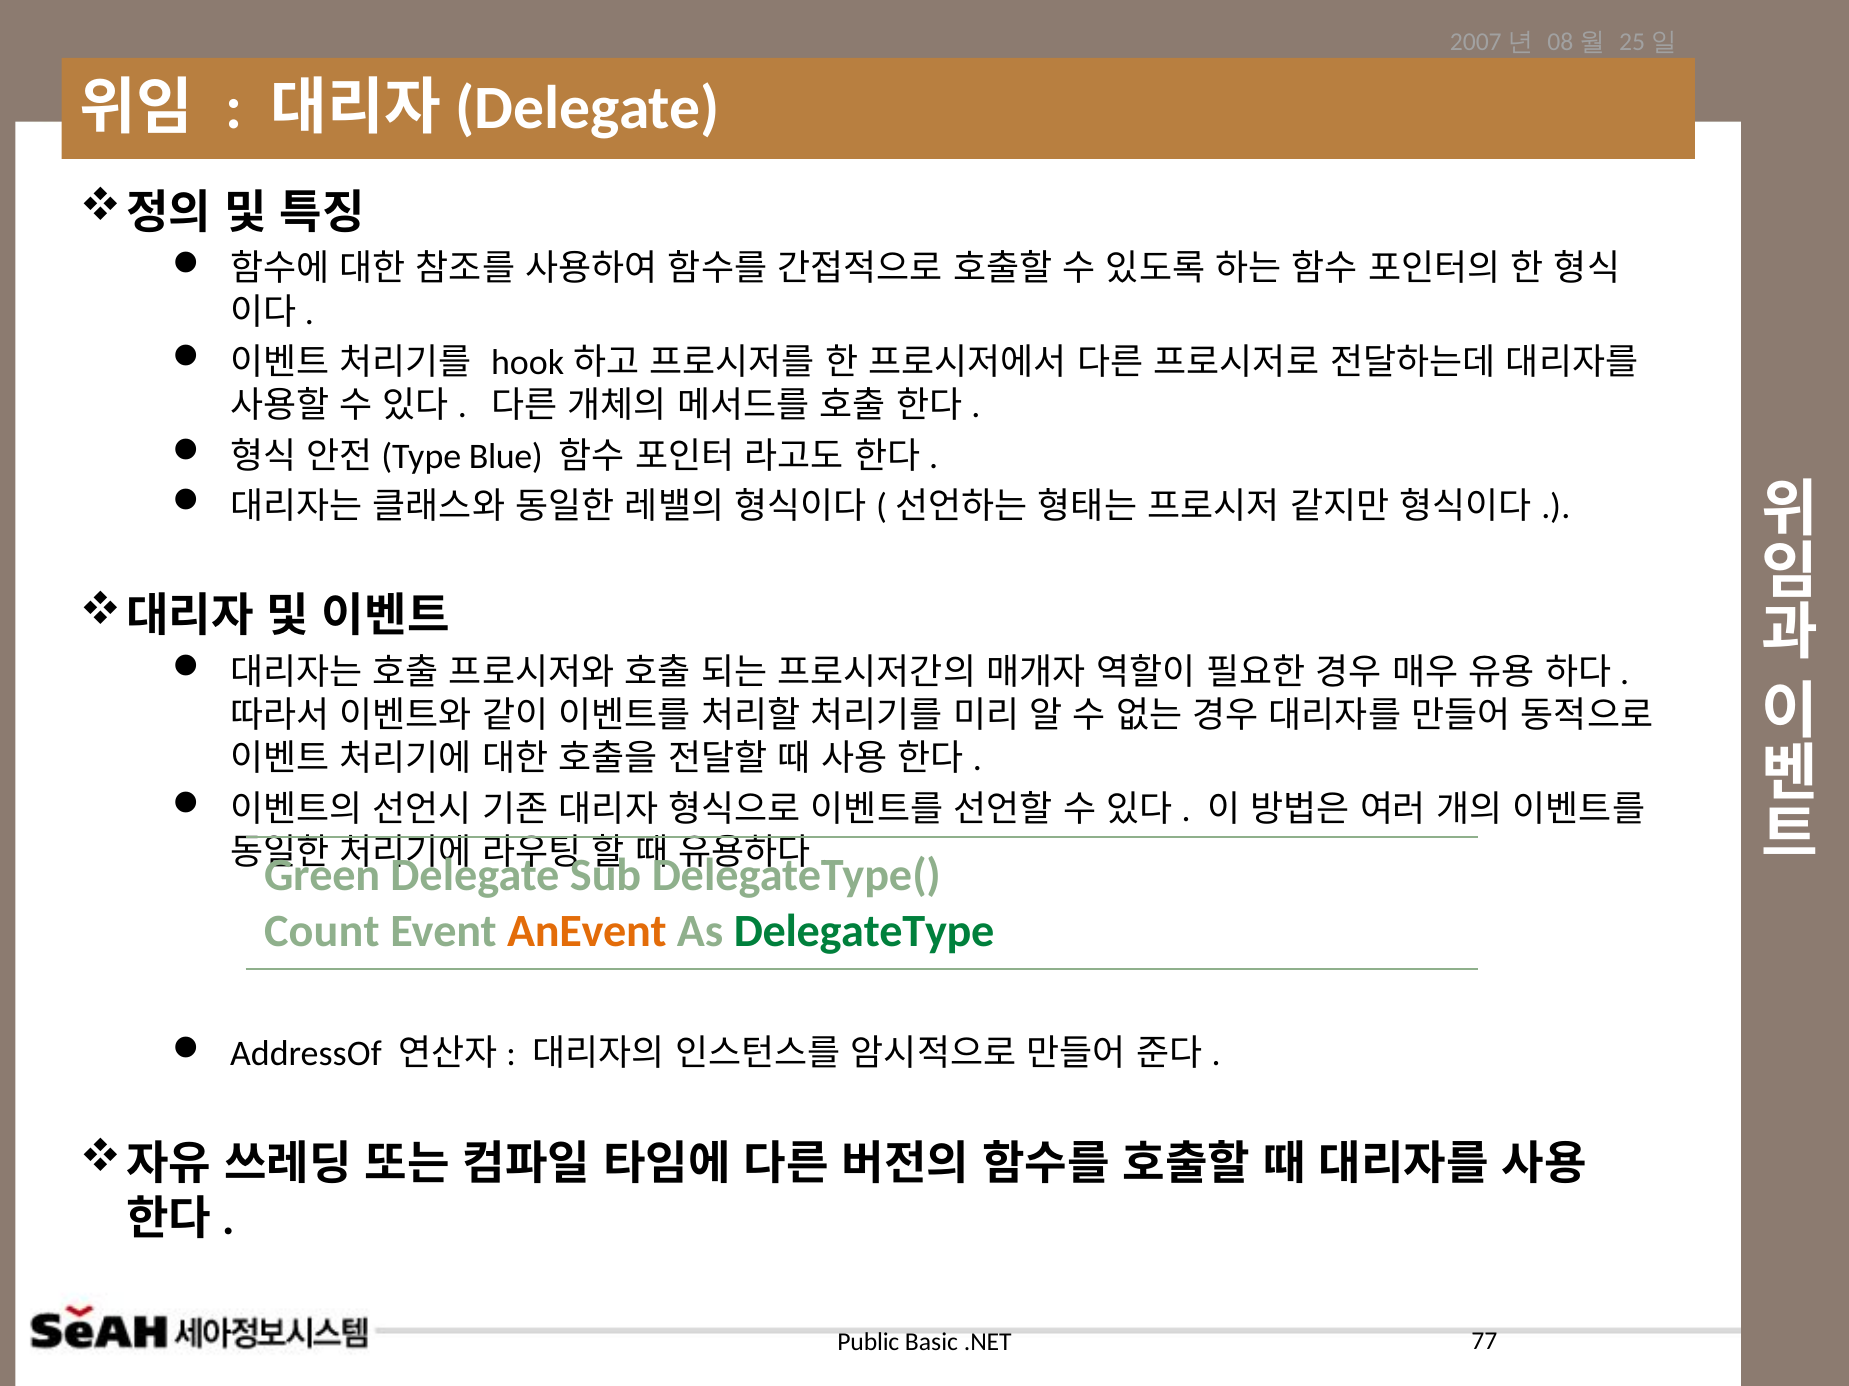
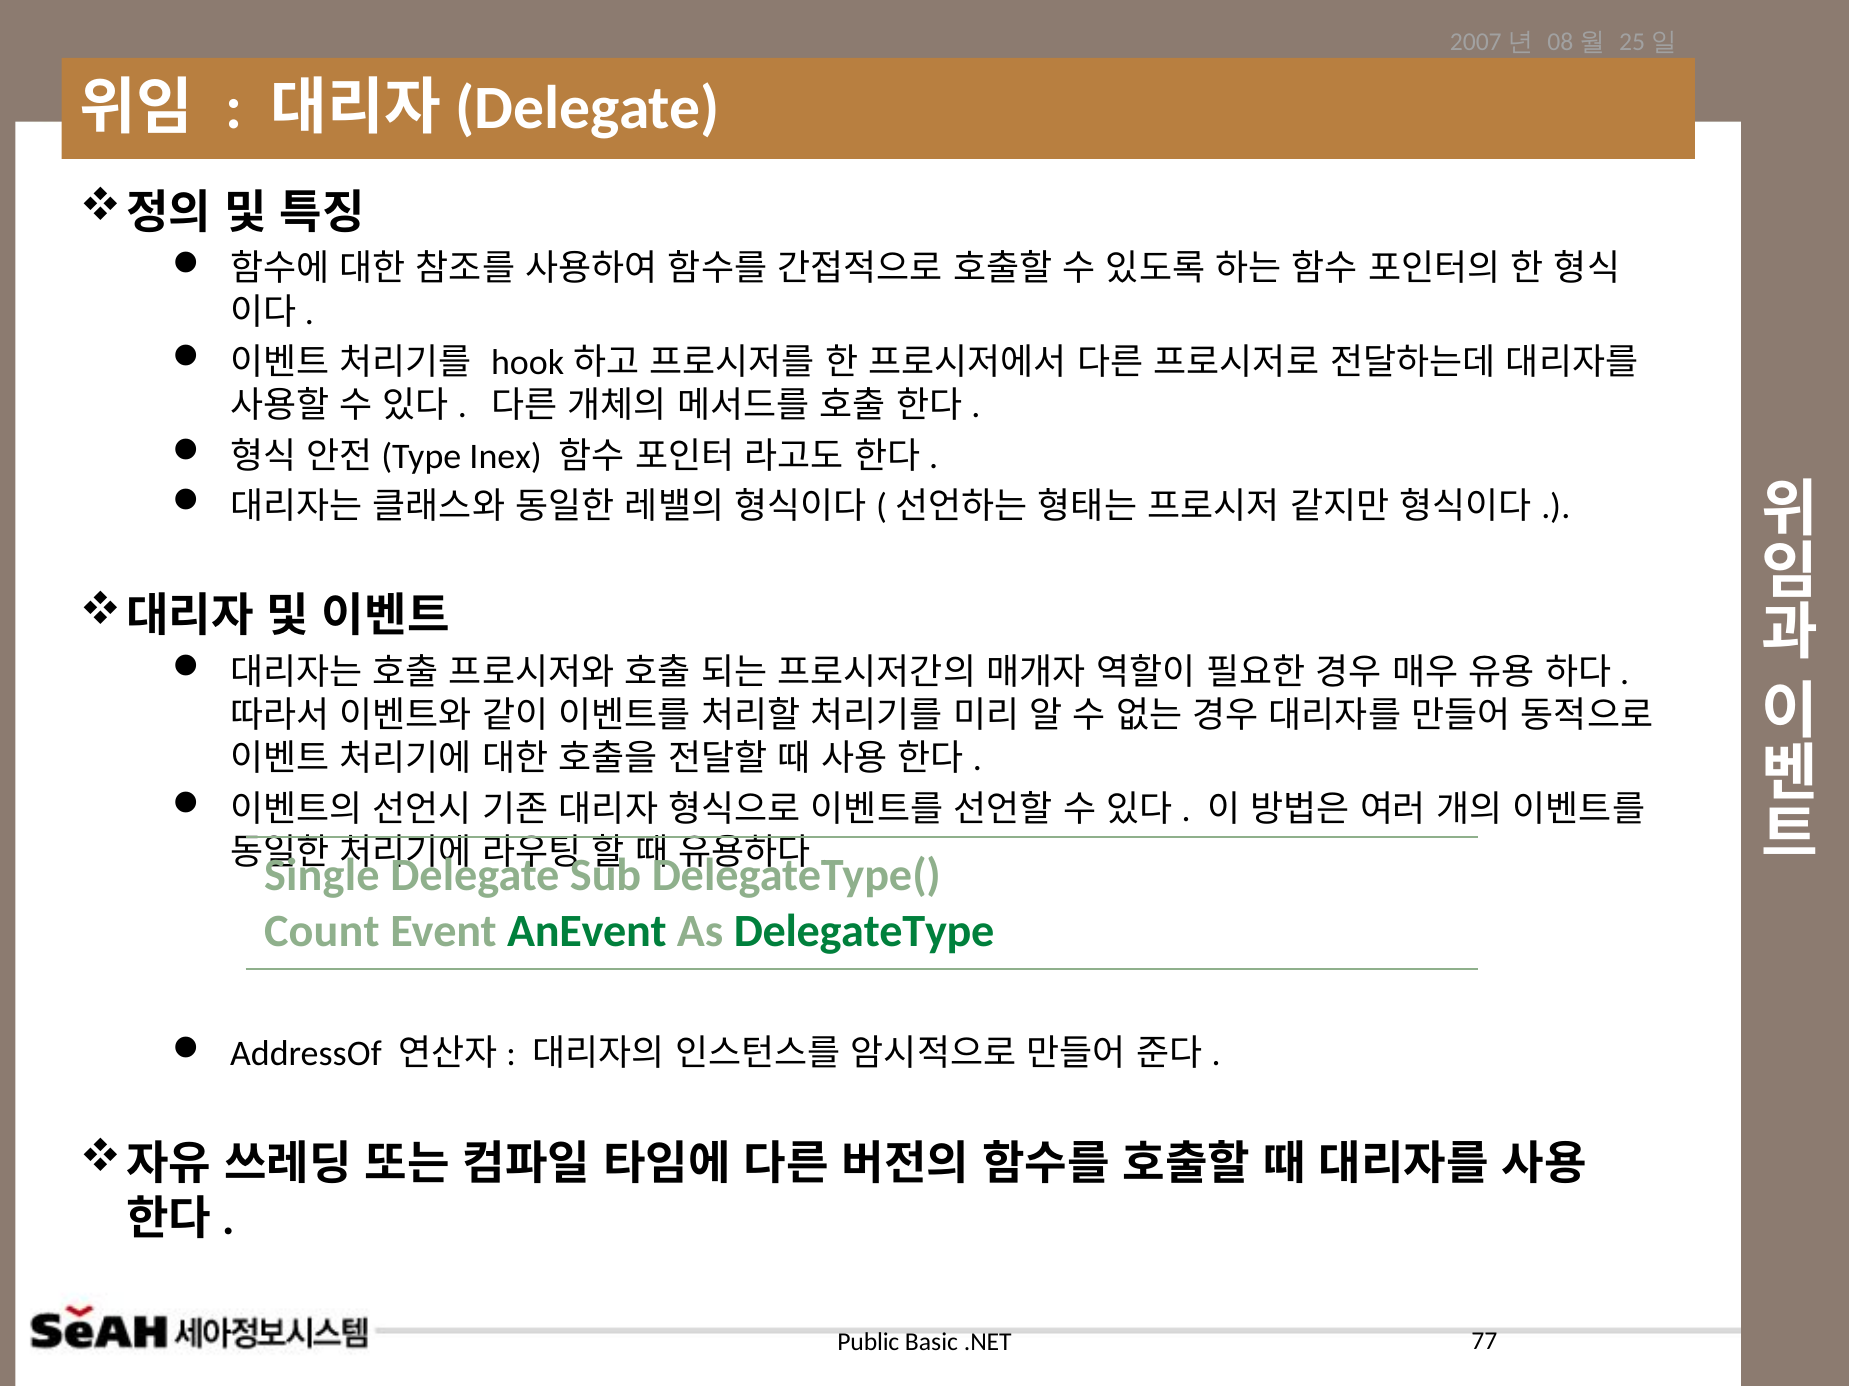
Blue: Blue -> Inex (506, 457)
Green: Green -> Single (322, 876)
AnEvent colour: orange -> green (587, 932)
